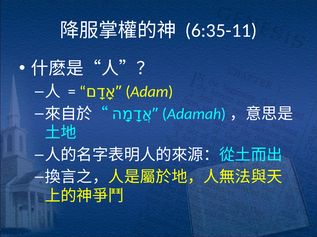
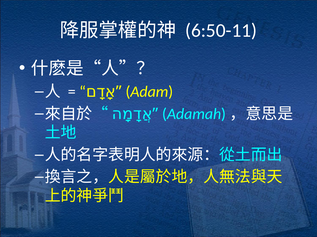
6:35-11: 6:35-11 -> 6:50-11 (221, 31)
